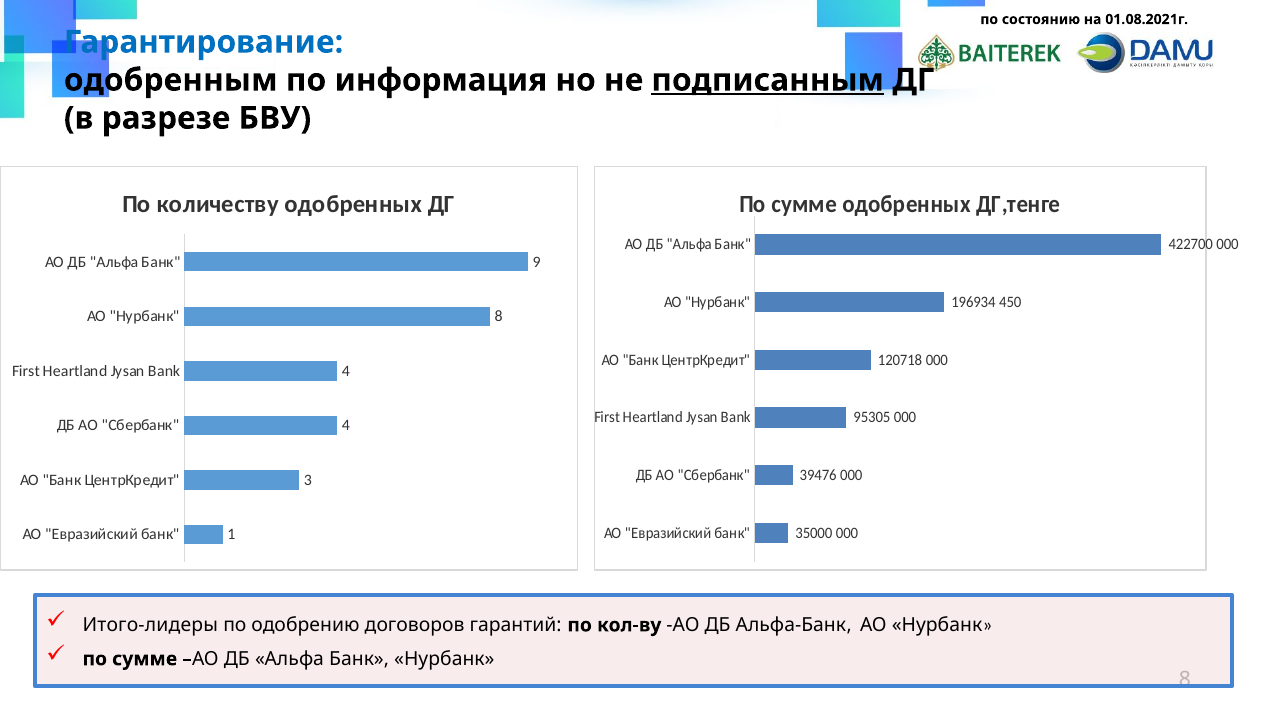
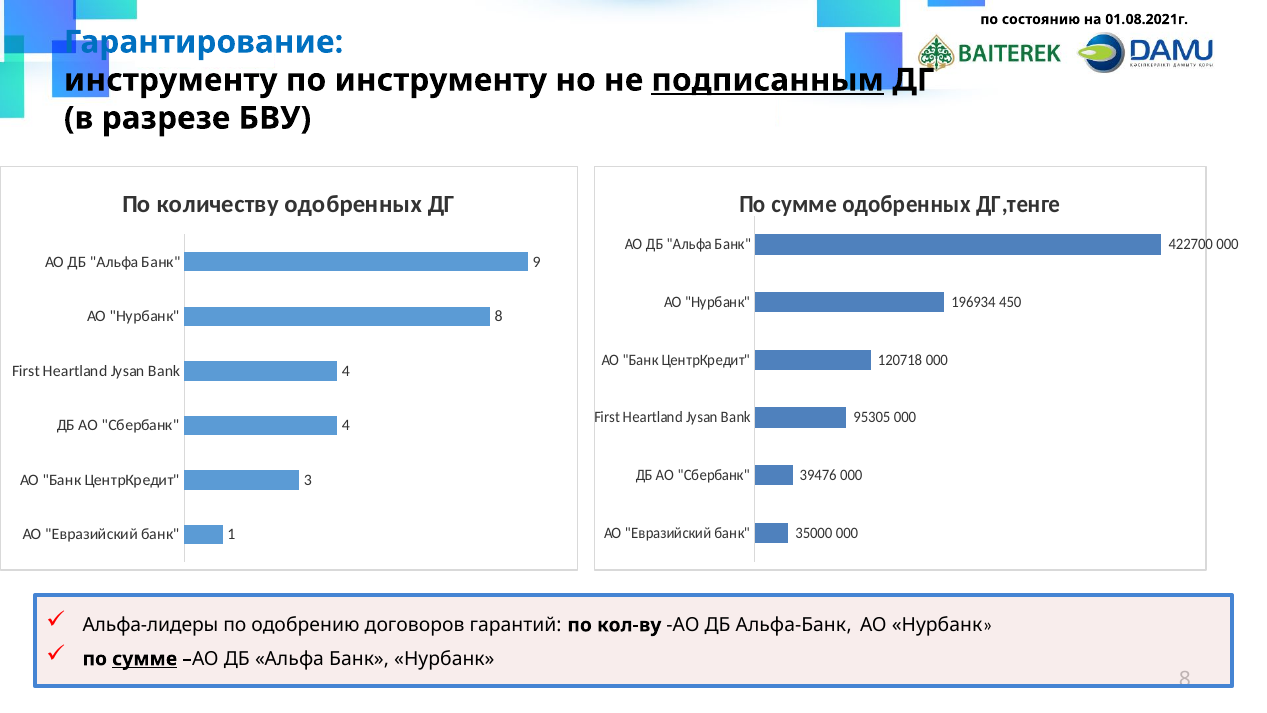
одобренным: одобренным -> инструменту (171, 80)
по информация: информация -> инструменту (441, 80)
Итого-лидеры: Итого-лидеры -> Альфа-лидеры (150, 625)
сумме underline: none -> present (145, 659)
